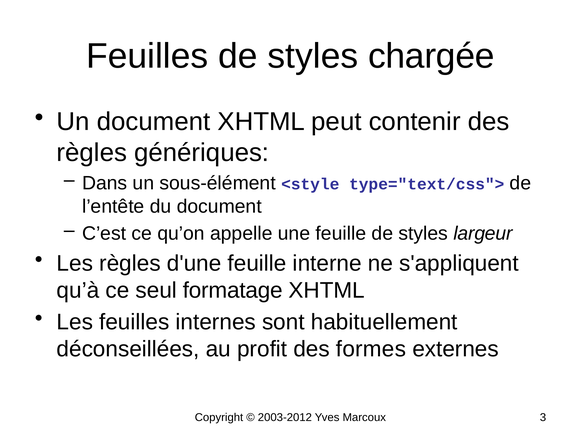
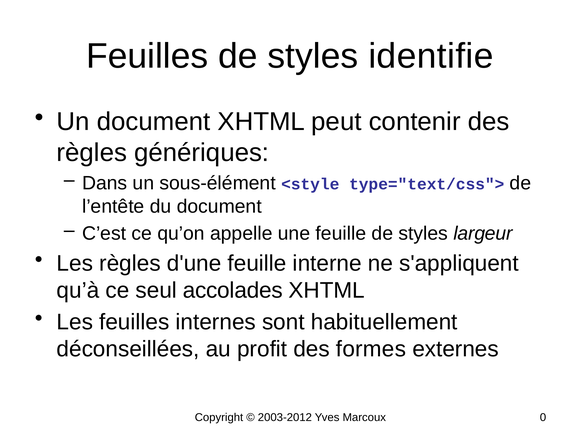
chargée: chargée -> identifie (431, 56)
formatage: formatage -> accolades (233, 291)
3: 3 -> 0 (543, 418)
